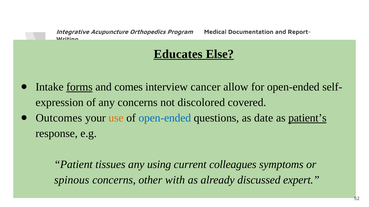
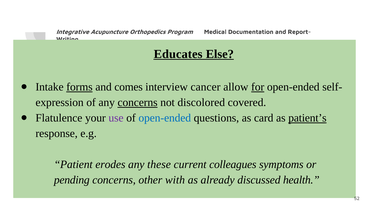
for underline: none -> present (258, 87)
concerns underline: none -> present (138, 103)
Outcomes: Outcomes -> Flatulence (59, 118)
use colour: orange -> purple (116, 118)
date: date -> card (264, 118)
tissues: tissues -> erodes (110, 165)
using: using -> these (159, 165)
spinous: spinous -> pending (72, 180)
expert: expert -> health (301, 180)
